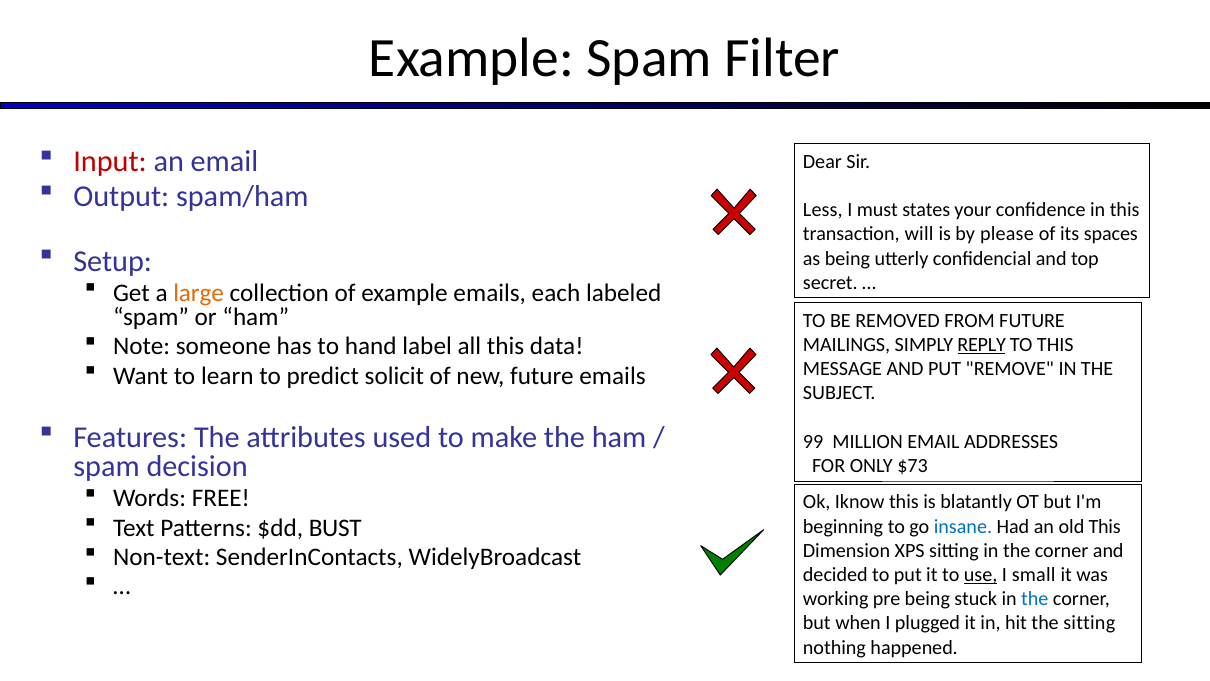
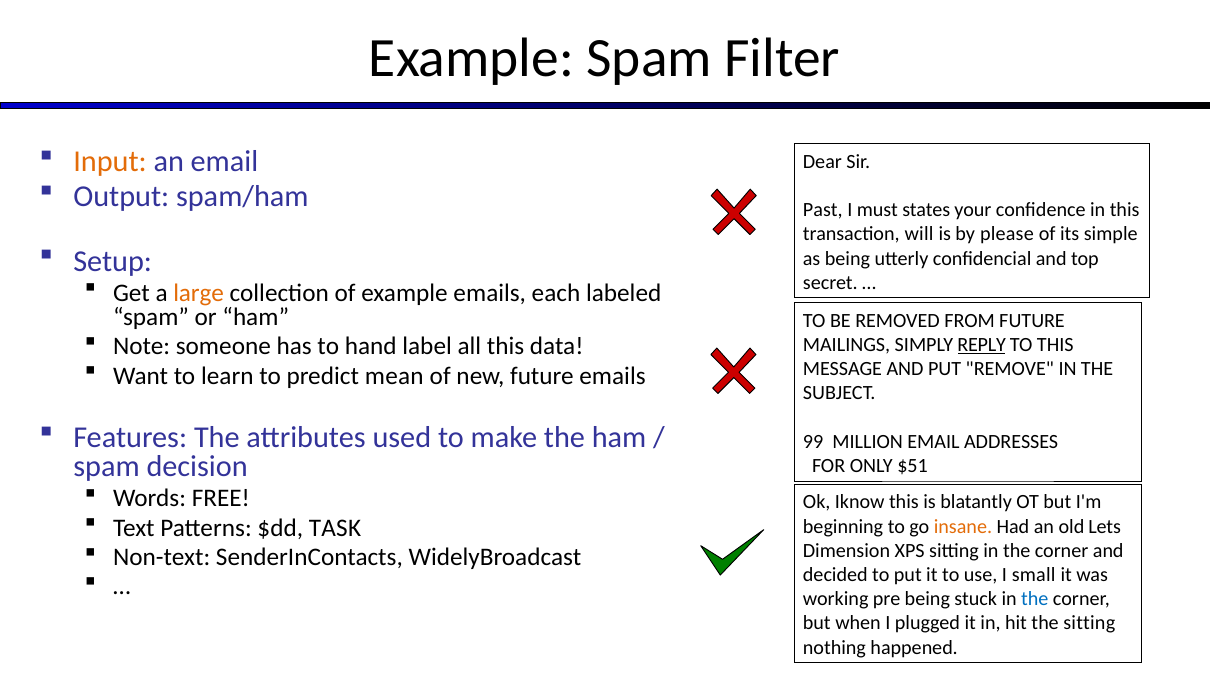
Input colour: red -> orange (110, 161)
Less: Less -> Past (823, 210)
spaces: spaces -> simple (1111, 234)
solicit: solicit -> mean (394, 376)
$73: $73 -> $51 (913, 466)
BUST: BUST -> TASK (335, 527)
insane colour: blue -> orange (963, 526)
old This: This -> Lets (1105, 526)
use underline: present -> none (981, 575)
